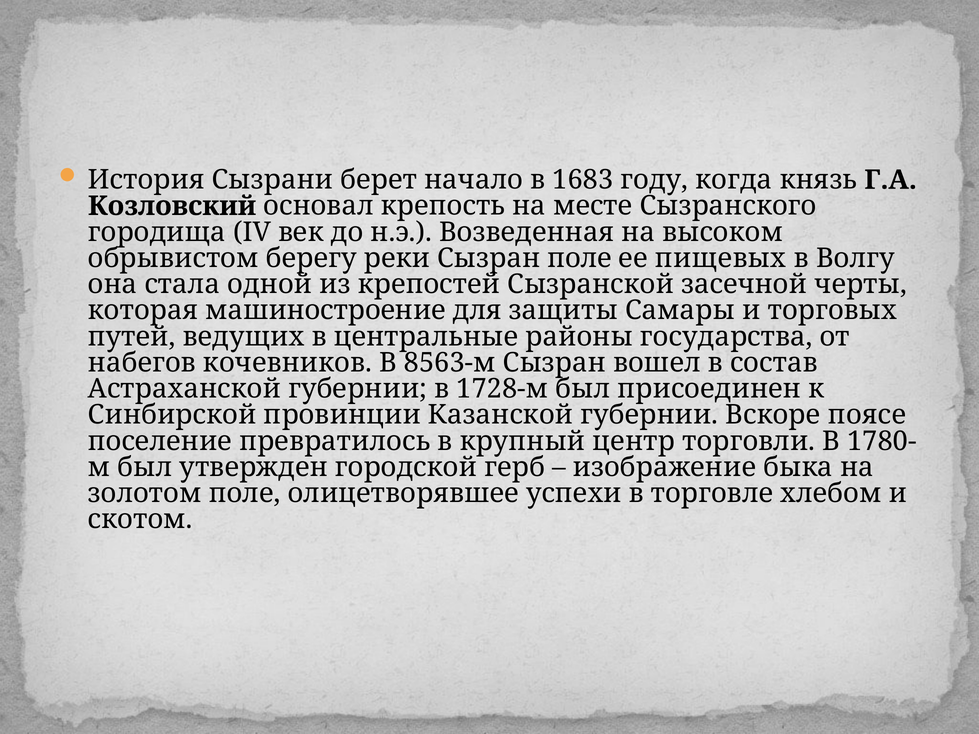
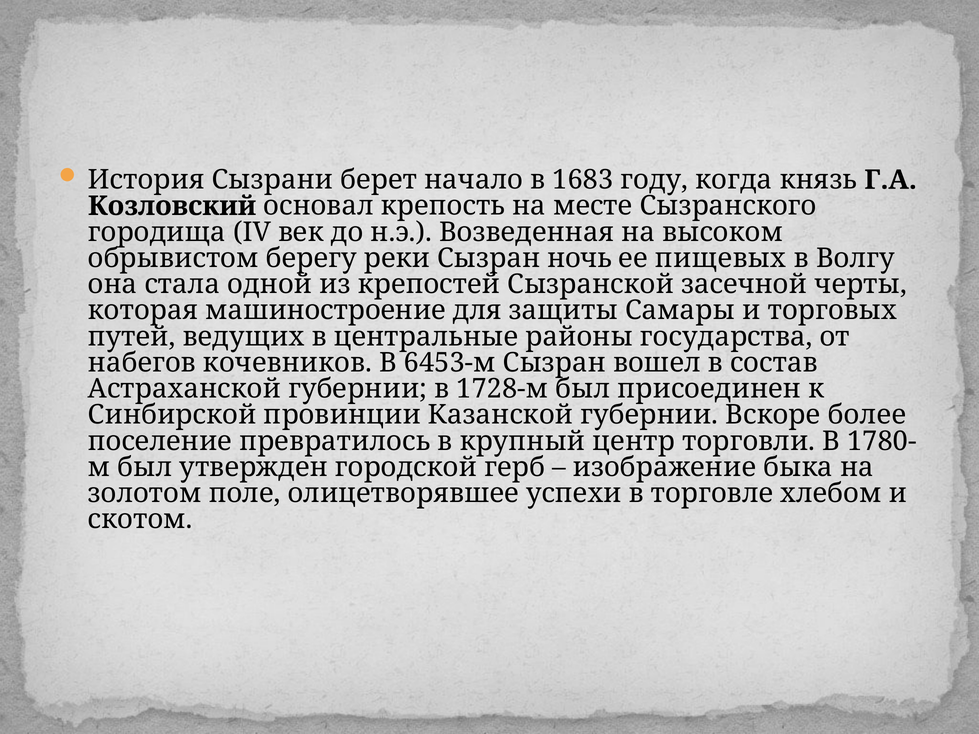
Сызран поле: поле -> ночь (580, 258)
8563-м: 8563-м -> 6453-м (450, 363)
поясе: поясе -> более (867, 415)
